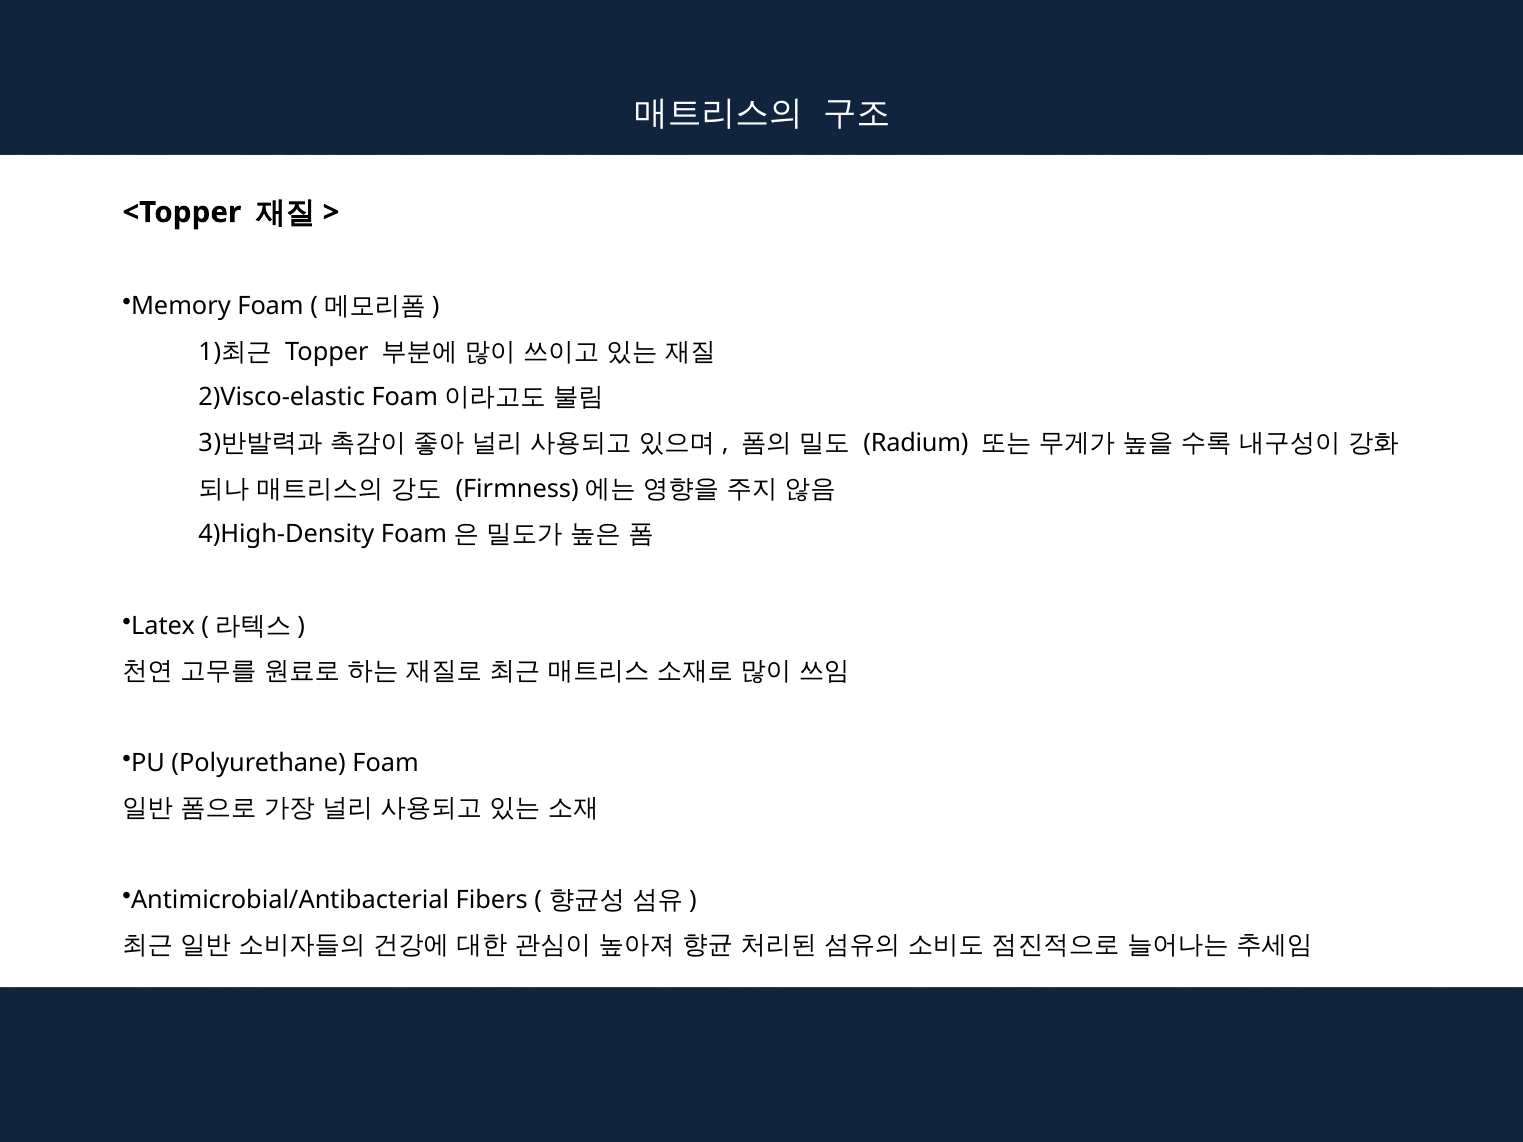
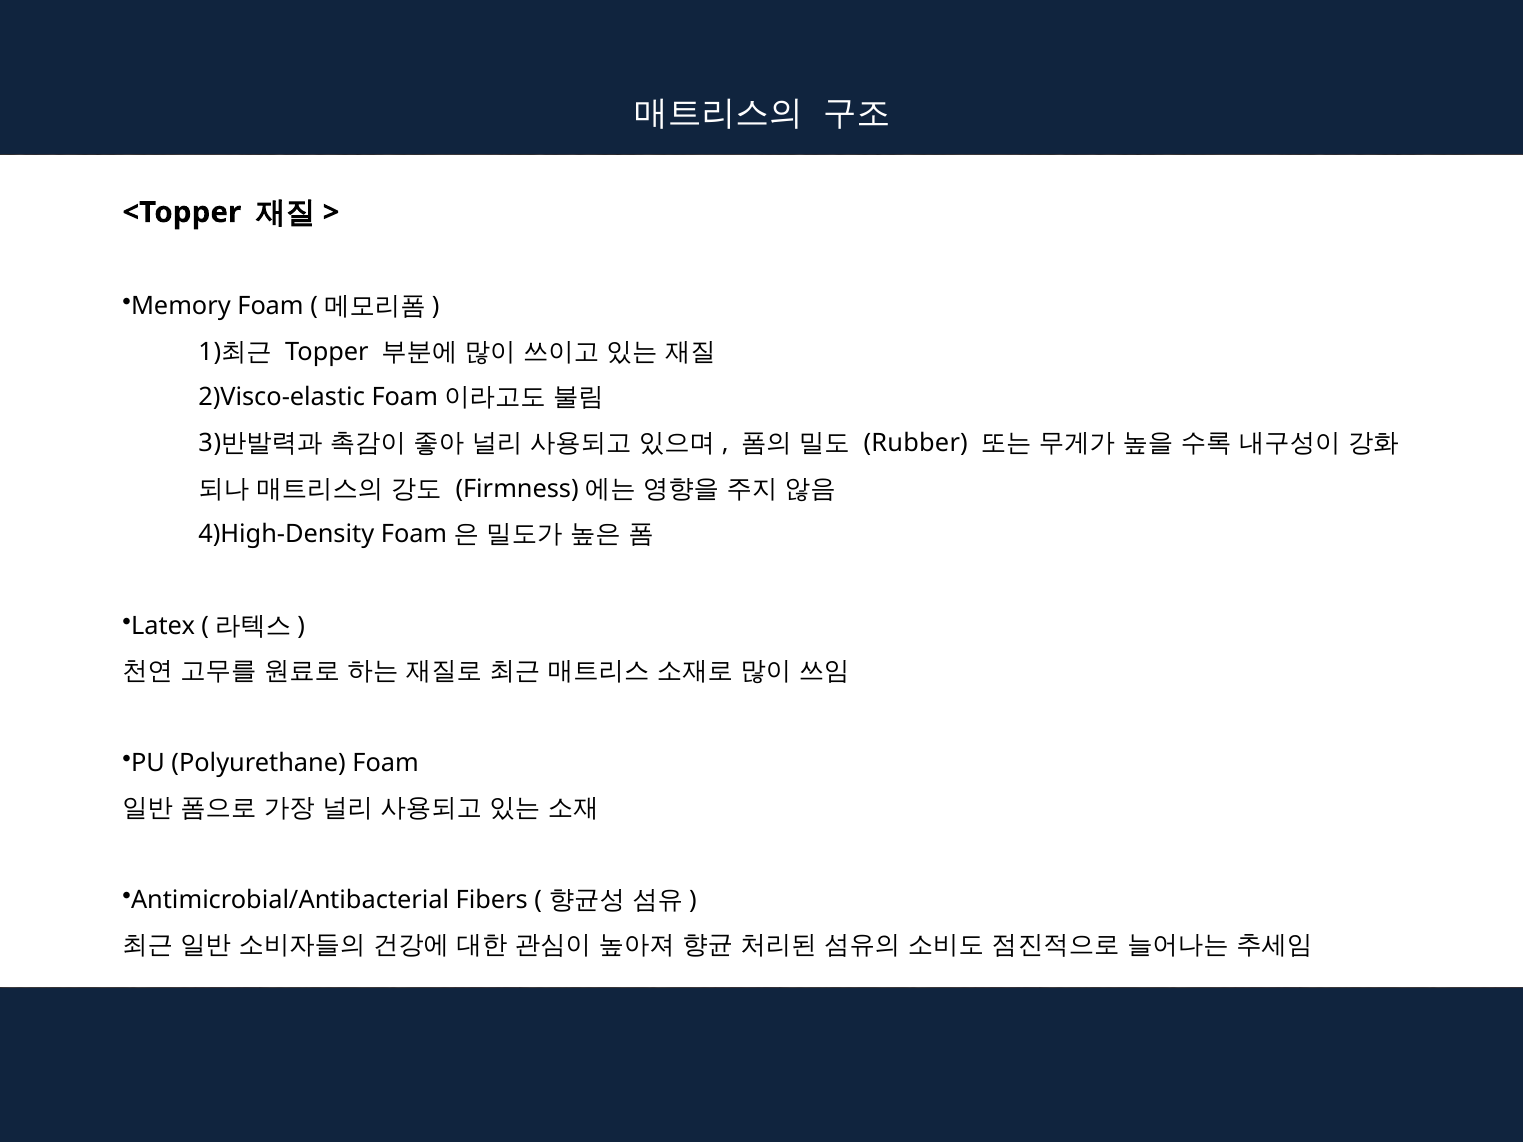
Radium: Radium -> Rubber (916, 443)
